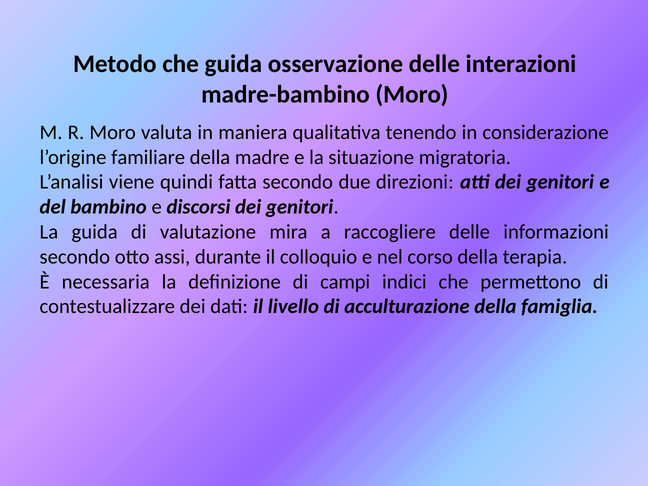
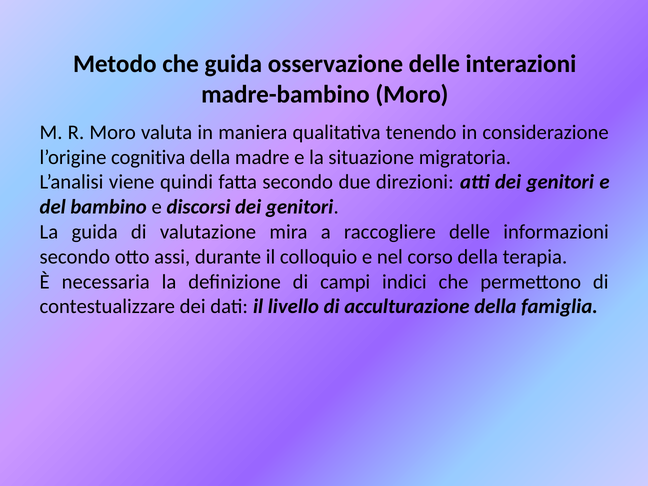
familiare: familiare -> cognitiva (148, 157)
